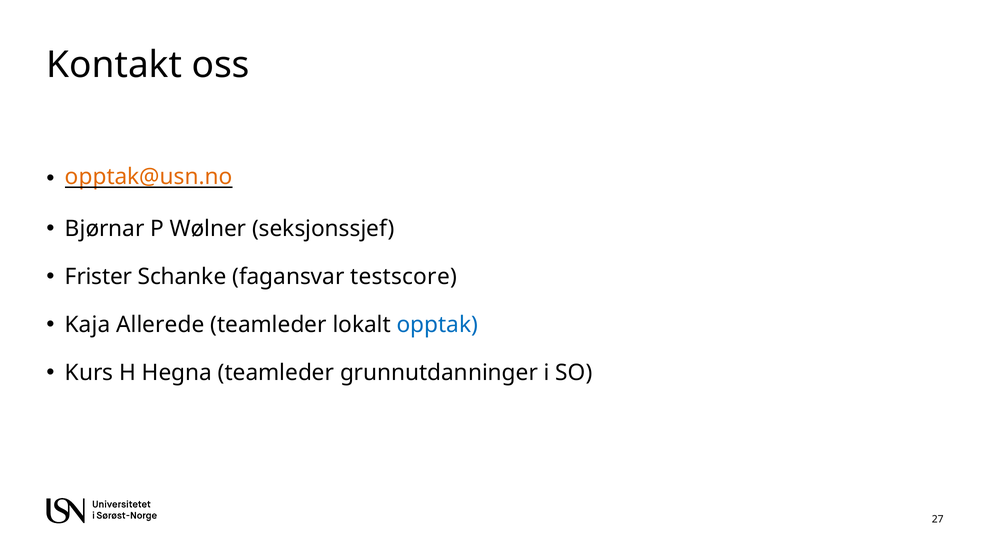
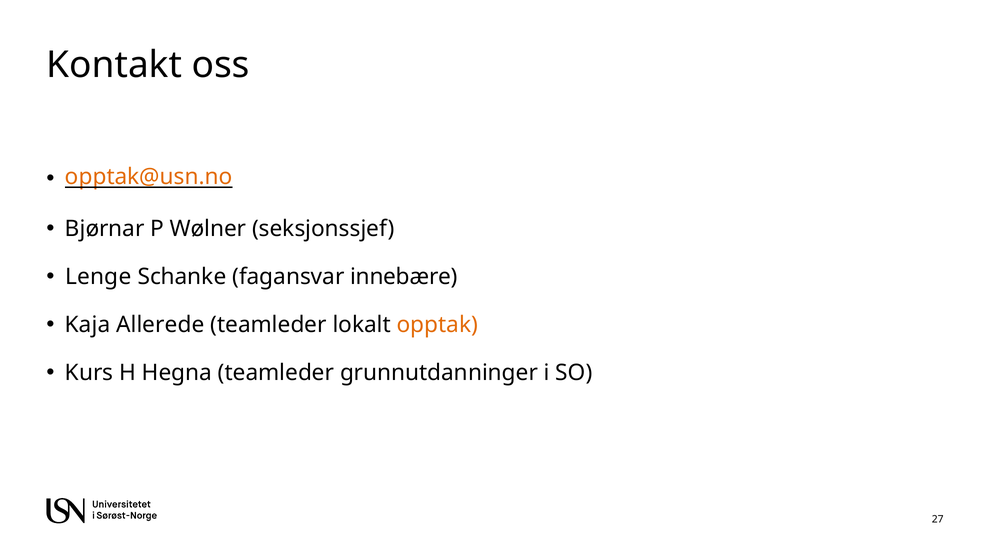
Frister: Frister -> Lenge (98, 277)
testscore: testscore -> innebære (404, 277)
opptak colour: blue -> orange (437, 325)
